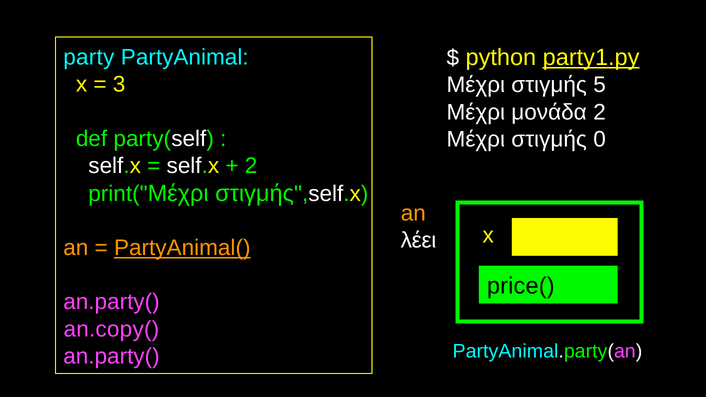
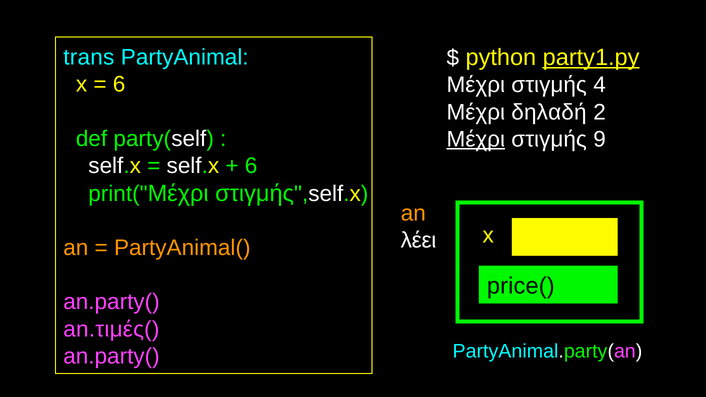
party: party -> trans (89, 58)
3: 3 -> 6 (119, 85)
5: 5 -> 4 (600, 85)
μονάδα: μονάδα -> δηλαδή (549, 112)
Μέχρι underline: none -> present (476, 139)
0: 0 -> 9 (600, 139)
2: 2 -> 6 (251, 166)
PartyAnimal( underline: present -> none (182, 248)
an.copy(: an.copy( -> an.τιμές( (111, 329)
